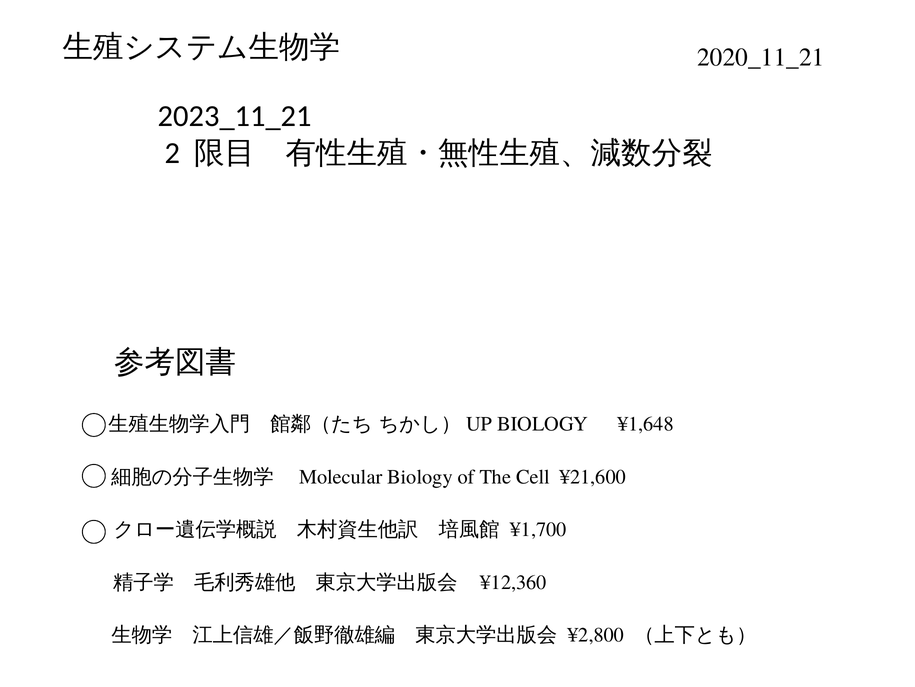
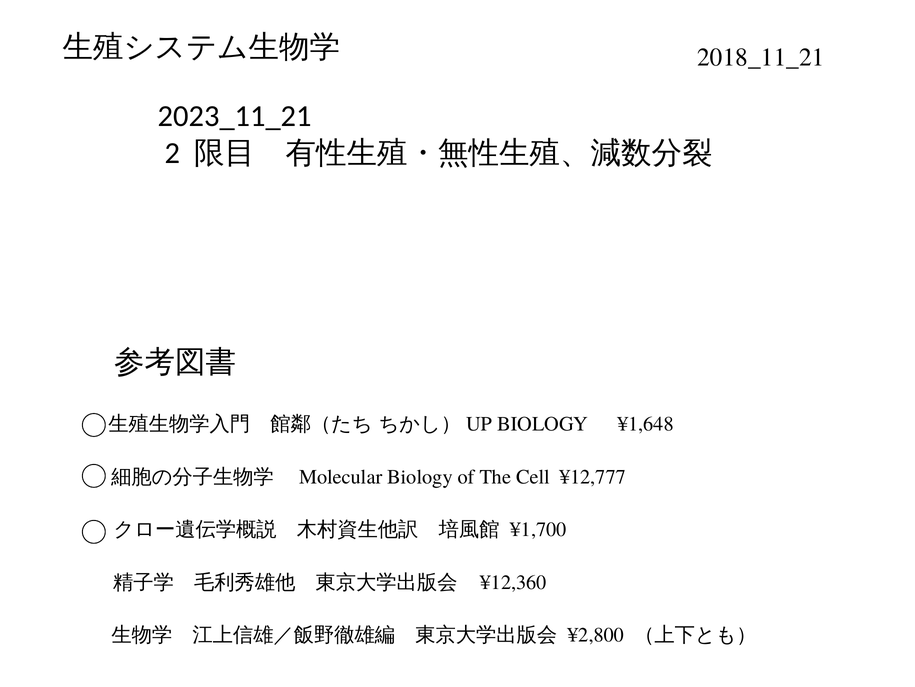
2020_11_21: 2020_11_21 -> 2018_11_21 (761, 57)
¥21,600: ¥21,600 -> ¥12,777 (593, 476)
